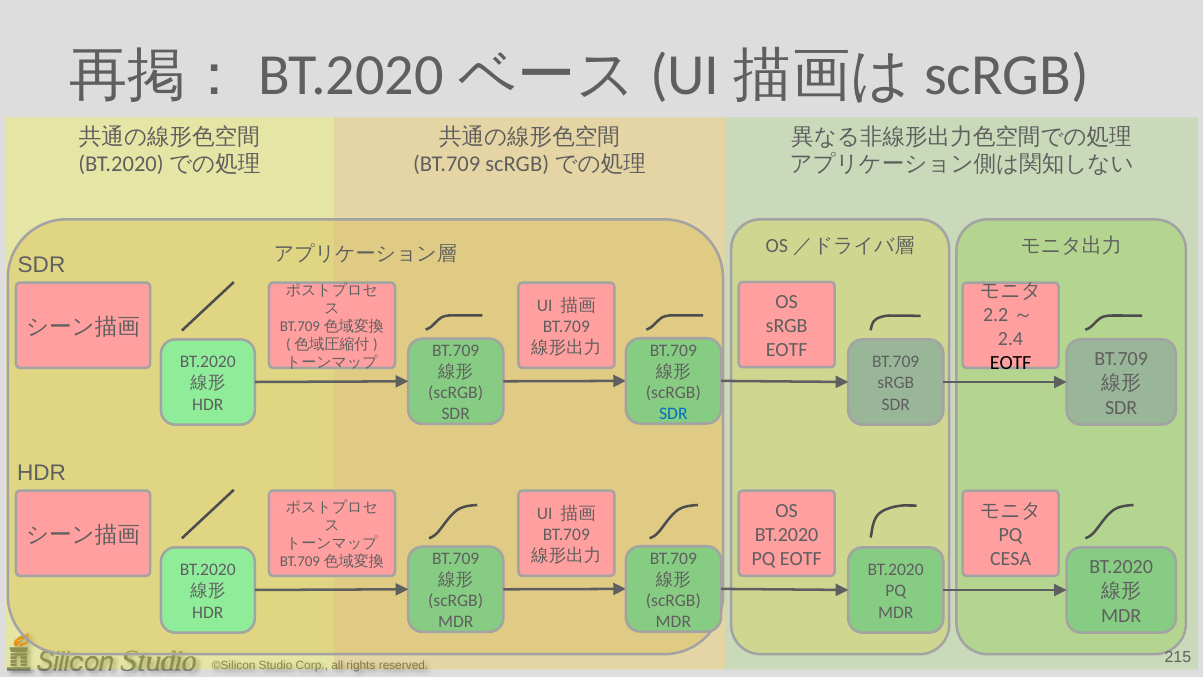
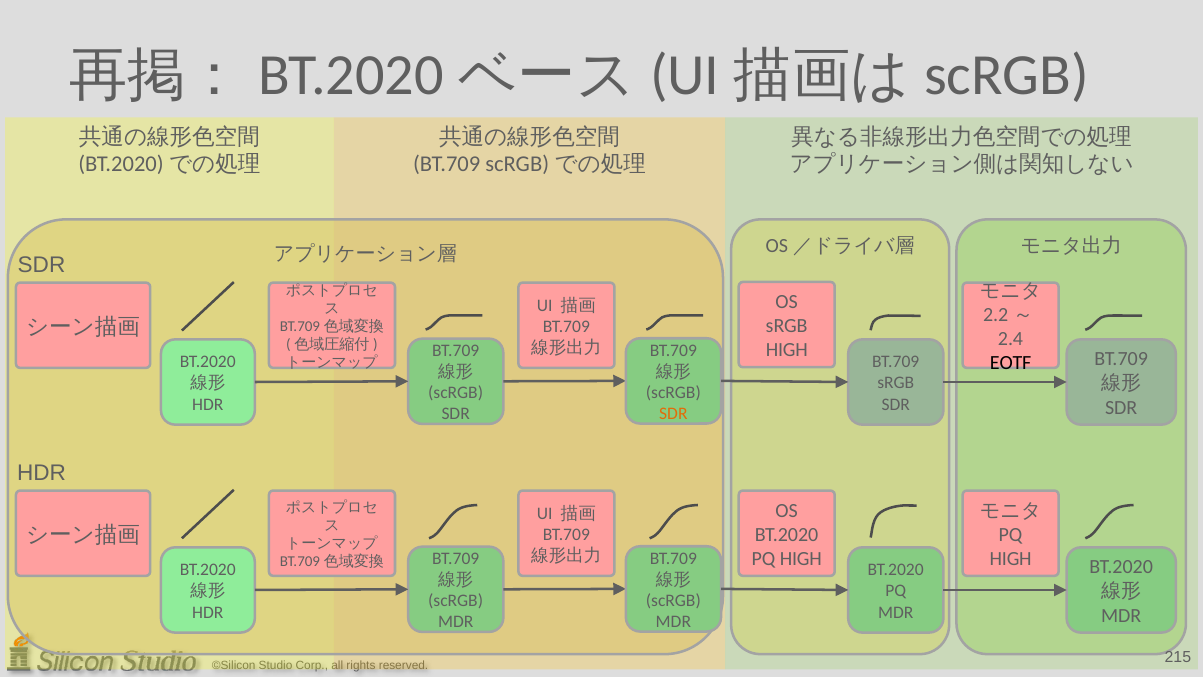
EOTF: EOTF -> HIGH (787, 350)
SDR colour: blue -> orange (673, 414)
EOTF: EOTF -> HIGH (801, 558)
CESA: CESA -> HIGH (1011, 558)
